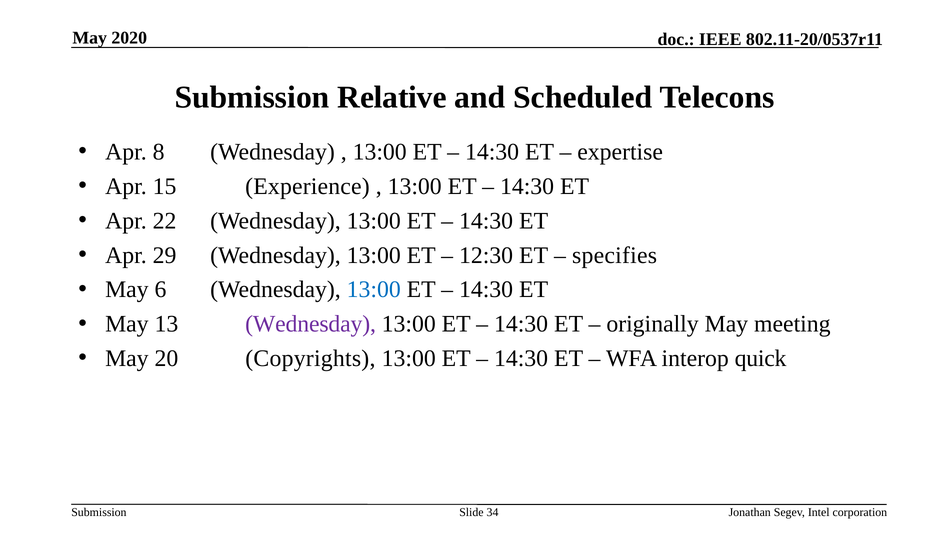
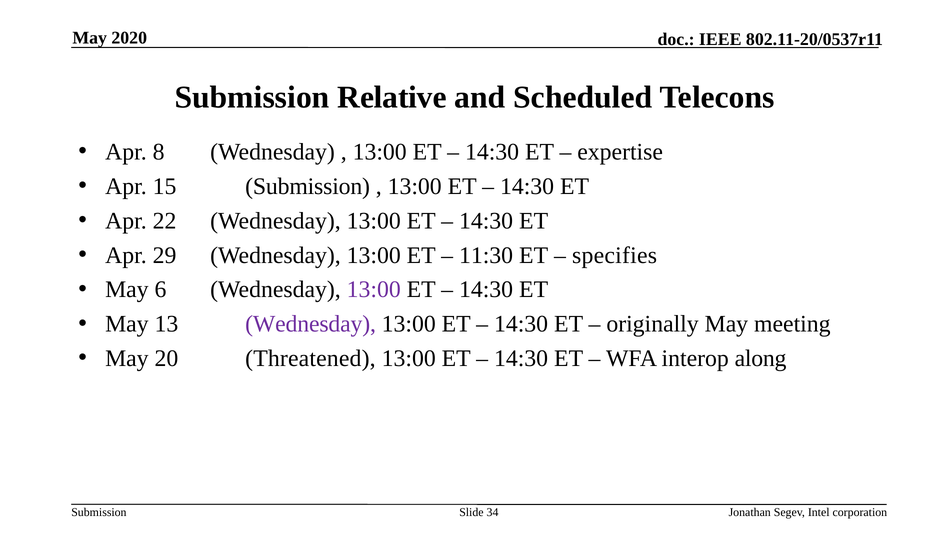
15 Experience: Experience -> Submission (308, 186)
12:30: 12:30 -> 11:30 (486, 255)
13:00 colour: blue -> purple (374, 290)
Copyrights: Copyrights -> Threatened (310, 359)
quick: quick -> along (761, 359)
